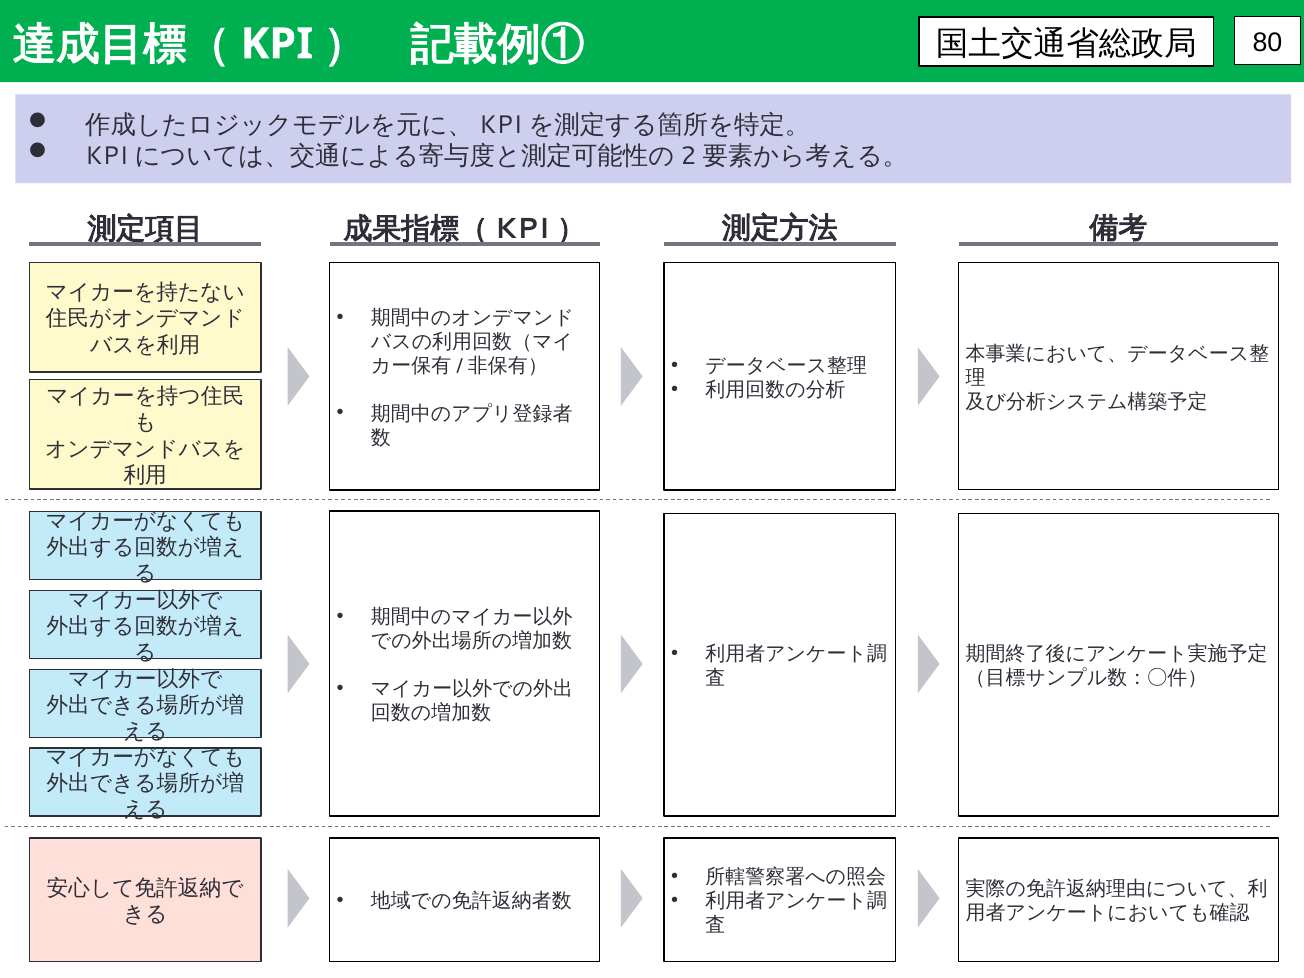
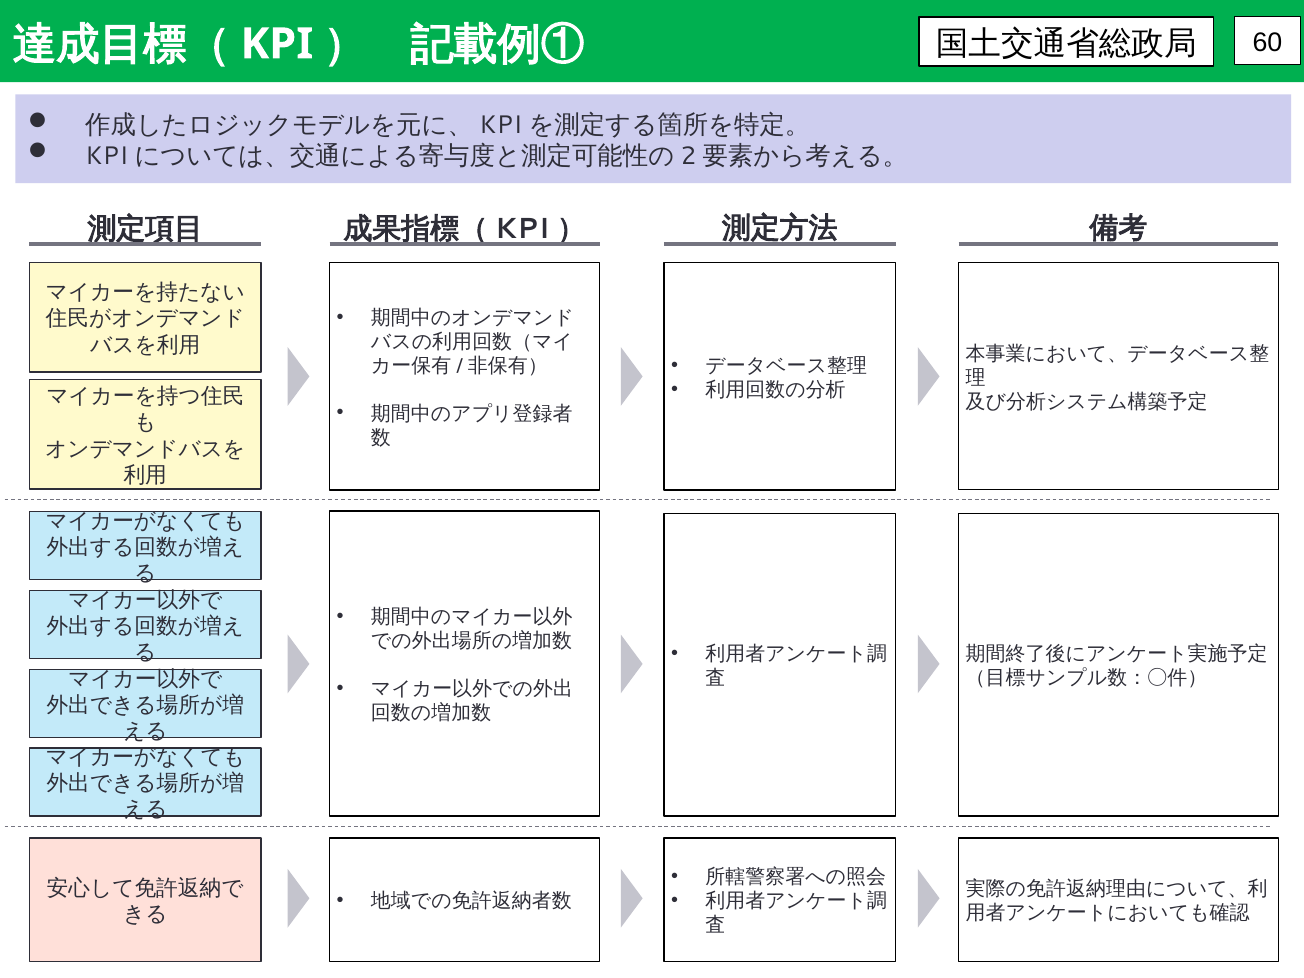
80: 80 -> 60 (1267, 43)
